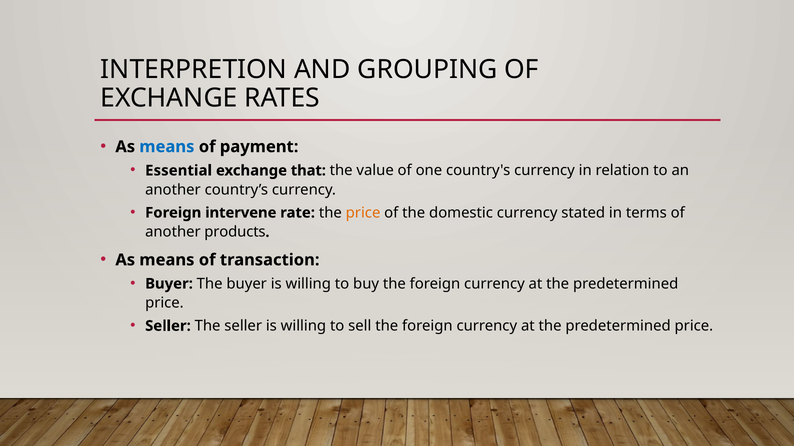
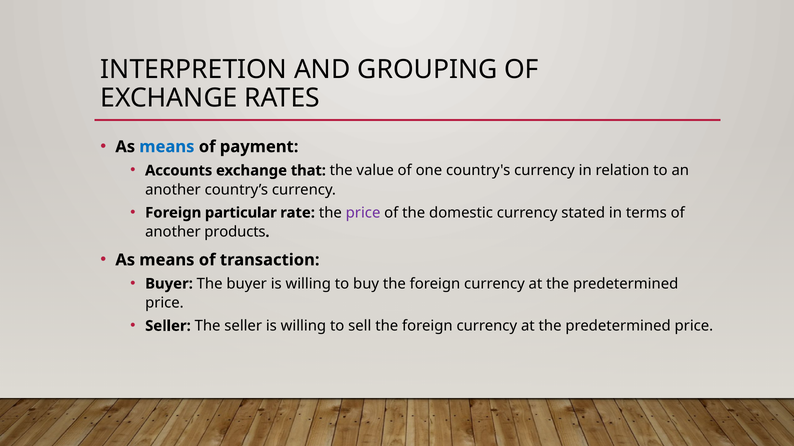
Essential: Essential -> Accounts (179, 171)
intervene: intervene -> particular (241, 213)
price colour: orange -> purple (363, 213)
